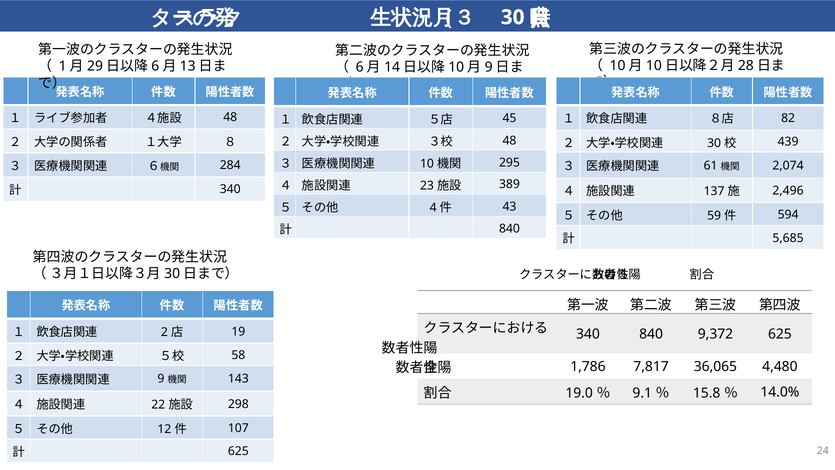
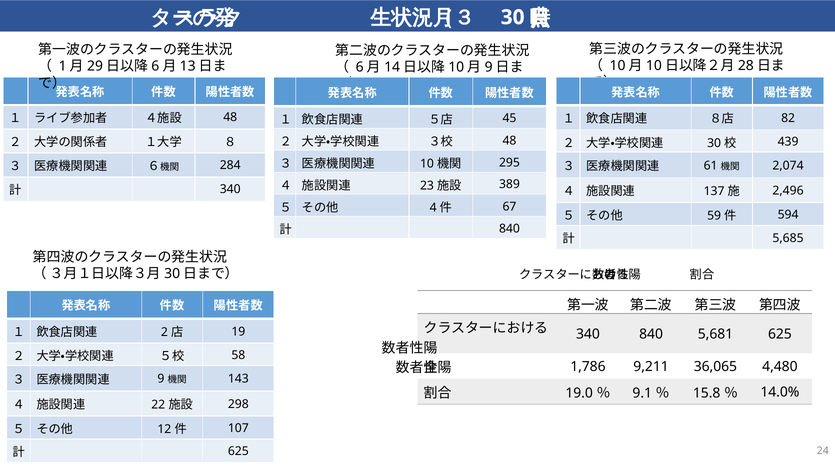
43: 43 -> 67 (509, 206)
9,372: 9,372 -> 5,681 (715, 334)
7,817: 7,817 -> 9,211 (651, 367)
